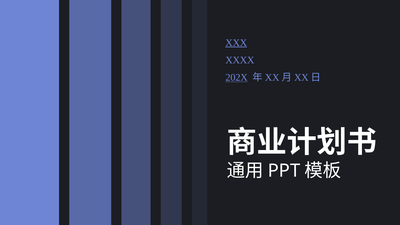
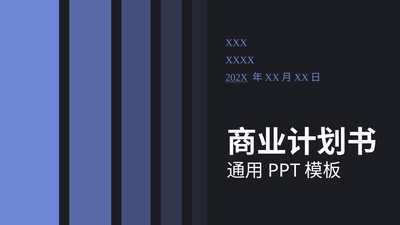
XXX underline: present -> none (236, 43)
